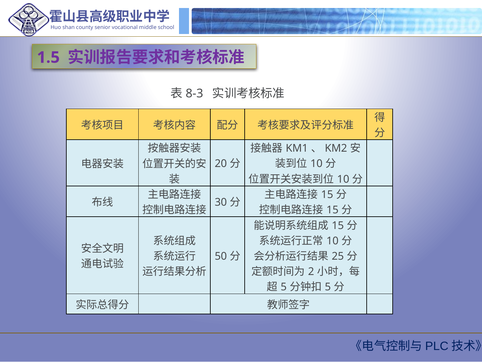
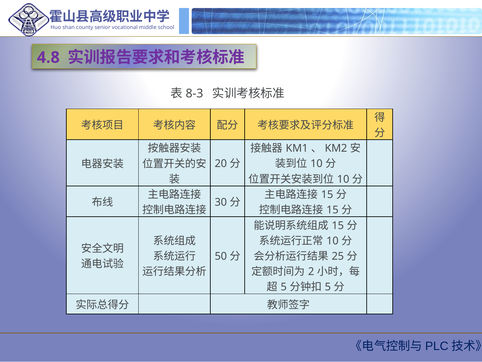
1.5: 1.5 -> 4.8 (48, 57)
